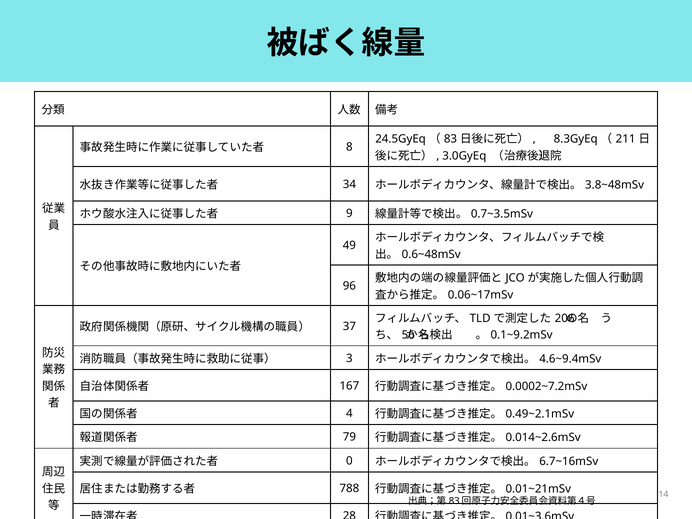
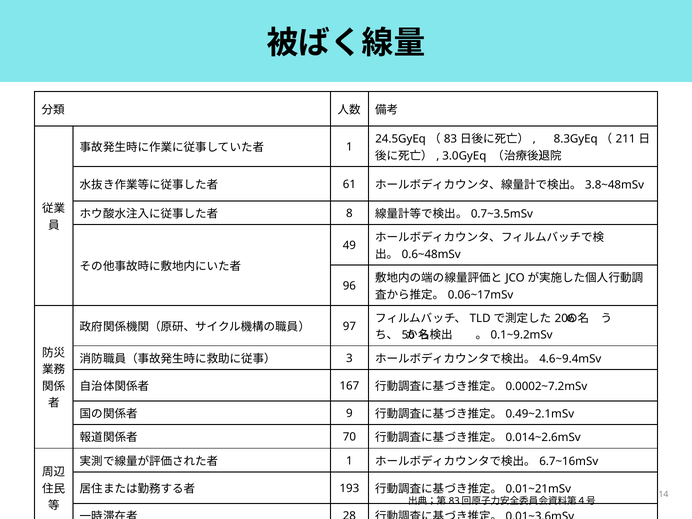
8: 8 -> 1 (349, 147)
34: 34 -> 61 (349, 184)
9: 9 -> 8 (349, 213)
37: 37 -> 97 (349, 326)
4: 4 -> 9 (349, 413)
79: 79 -> 70 (349, 437)
0: 0 -> 1 (349, 461)
788: 788 -> 193 (349, 488)
